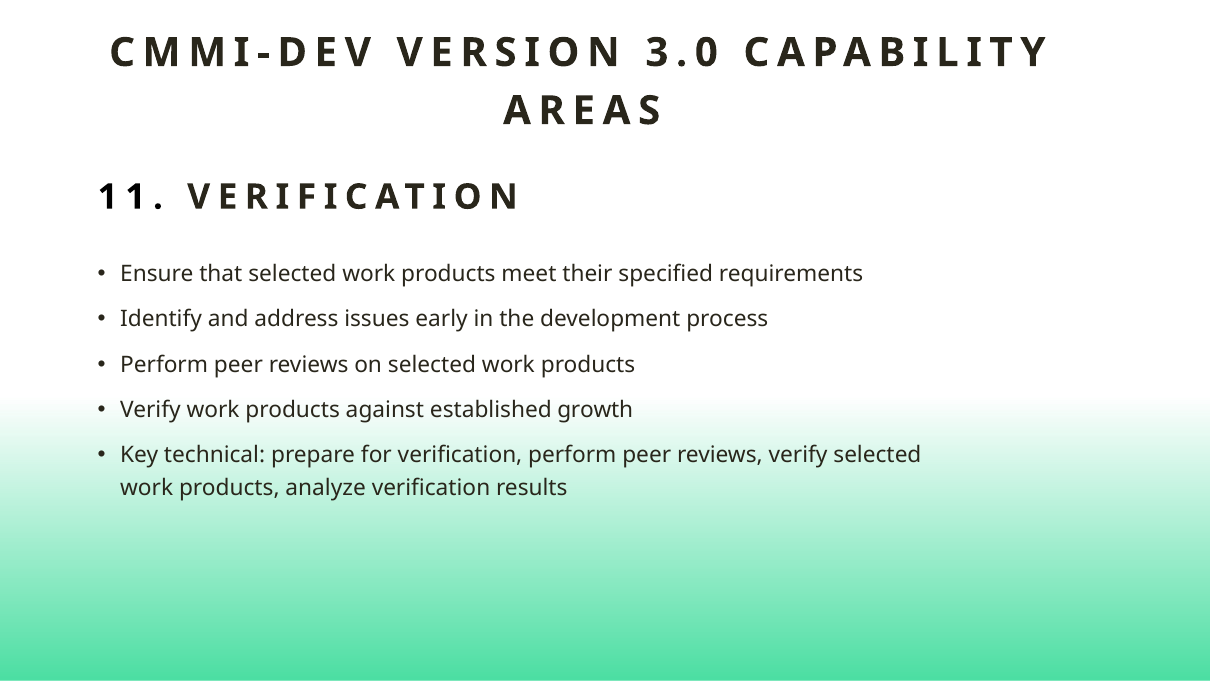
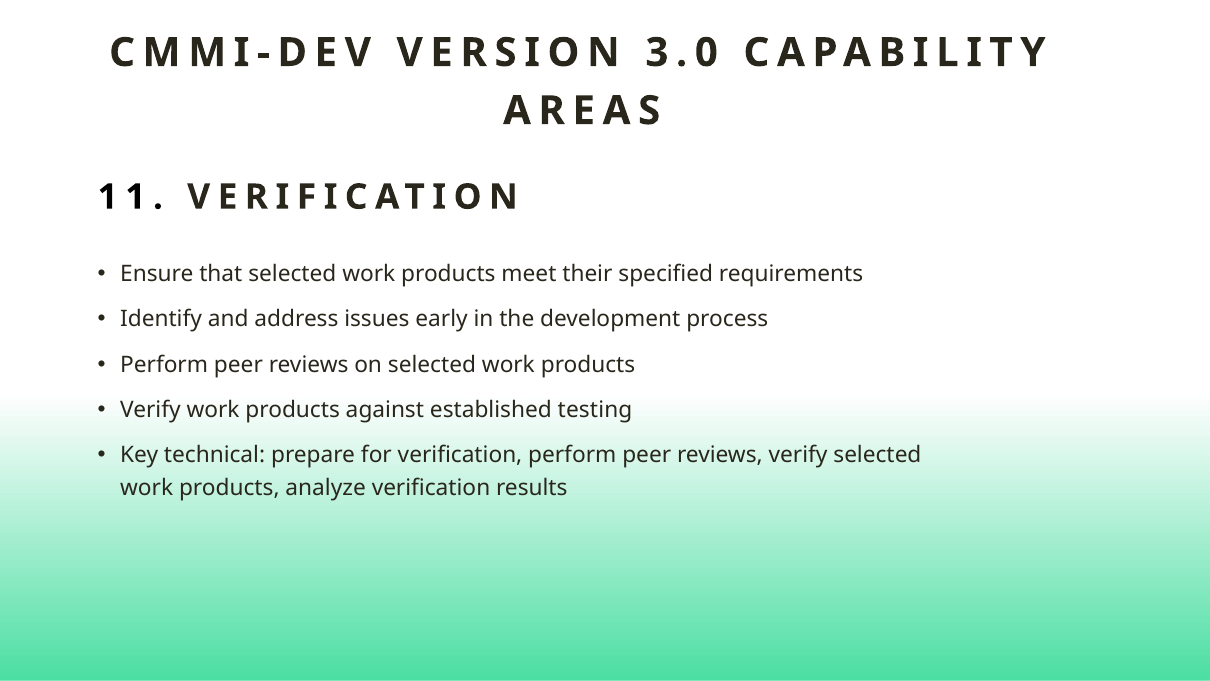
growth: growth -> testing (595, 410)
